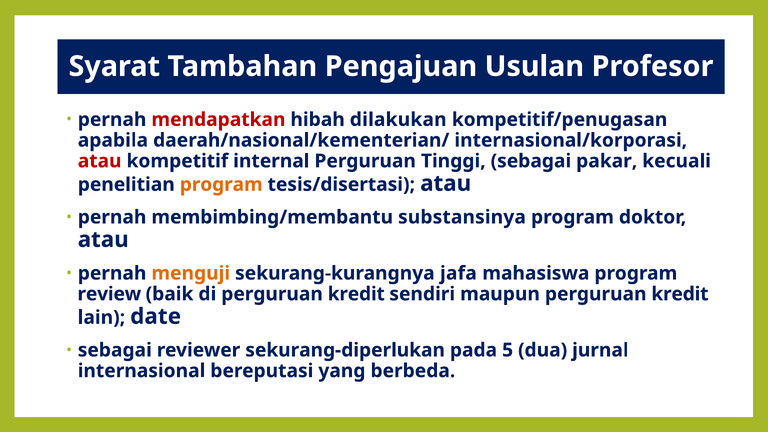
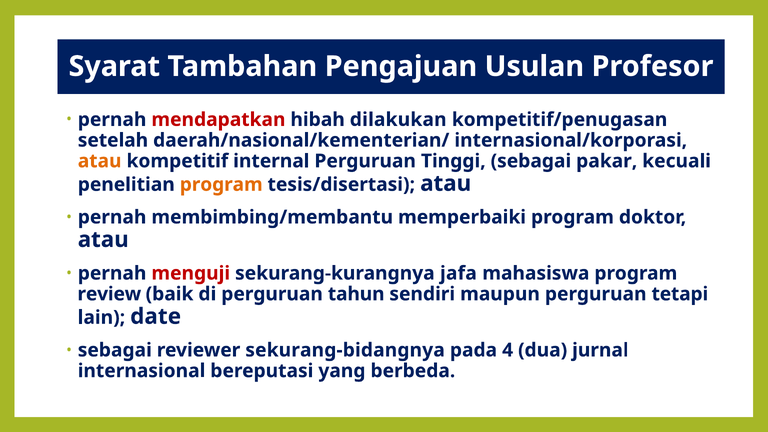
apabila: apabila -> setelah (113, 140)
atau colour: red -> orange (100, 161)
substansinya: substansinya -> memperbaiki (462, 217)
menguji colour: orange -> red (191, 273)
di perguruan kredit: kredit -> tahun (356, 294)
maupun perguruan kredit: kredit -> tetapi (680, 294)
sekurang-diperlukan: sekurang-diperlukan -> sekurang-bidangnya (345, 350)
5: 5 -> 4 (508, 350)
